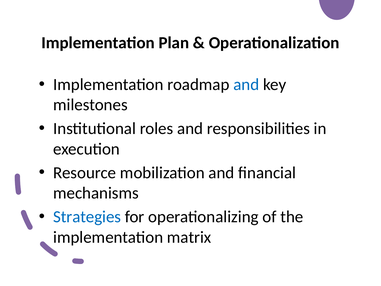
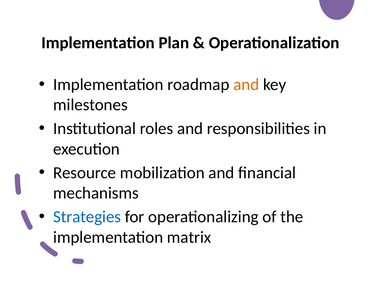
and colour: blue -> orange (246, 84)
